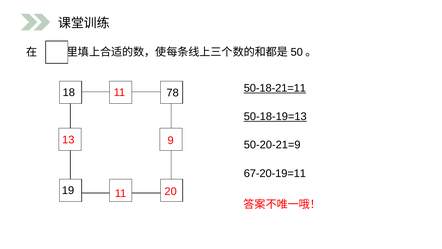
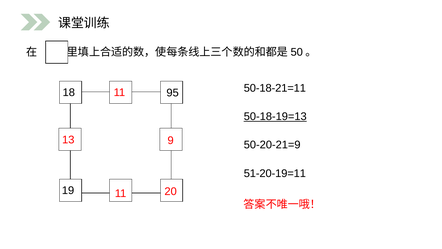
50-18-21=11 underline: present -> none (275, 88)
78: 78 -> 95 (173, 93)
67-20-19=11: 67-20-19=11 -> 51-20-19=11 (275, 173)
